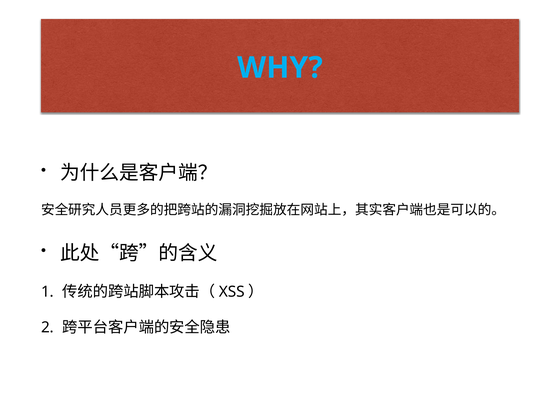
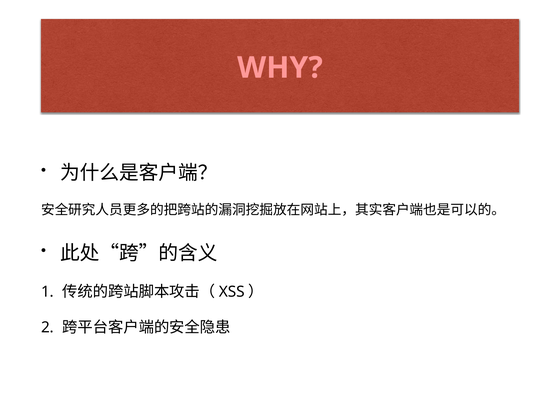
WHY colour: light blue -> pink (280, 68)
